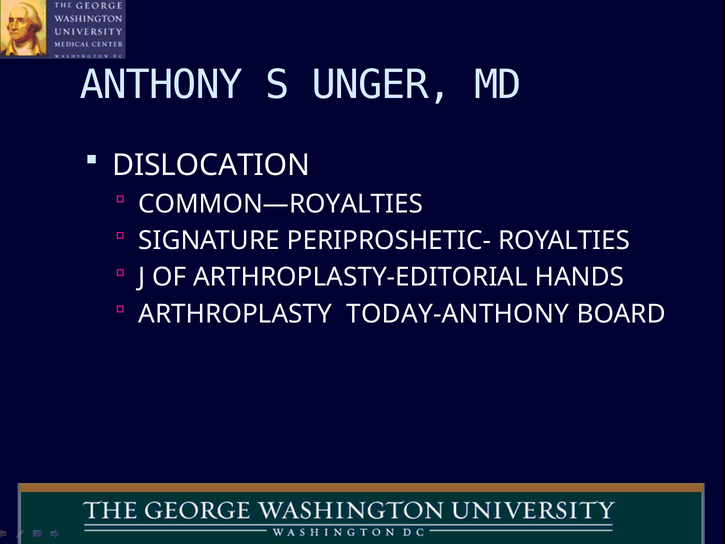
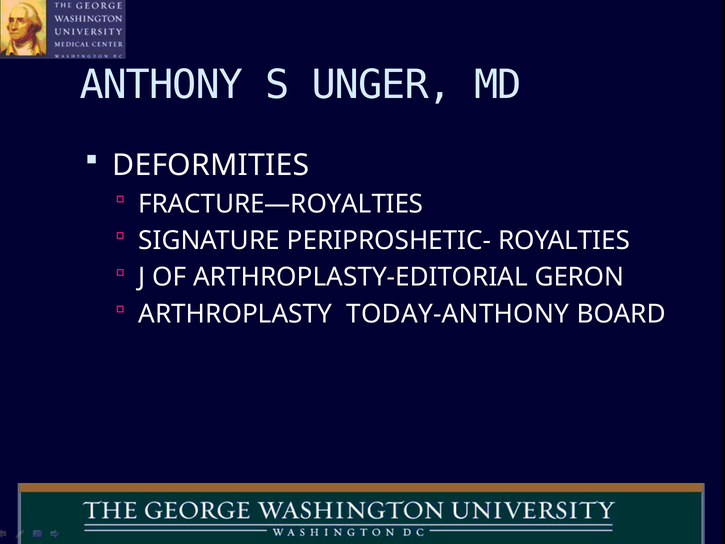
DISLOCATION: DISLOCATION -> DEFORMITIES (211, 165)
COMMON—ROYALTIES: COMMON—ROYALTIES -> FRACTURE—ROYALTIES (281, 204)
HANDS: HANDS -> GERON (579, 277)
